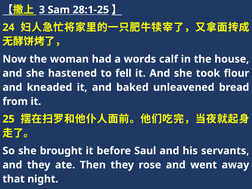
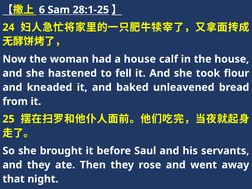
3: 3 -> 6 (42, 10)
a words: words -> house (140, 59)
